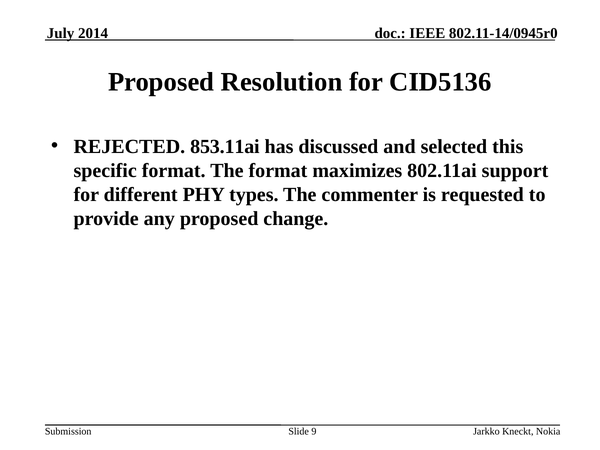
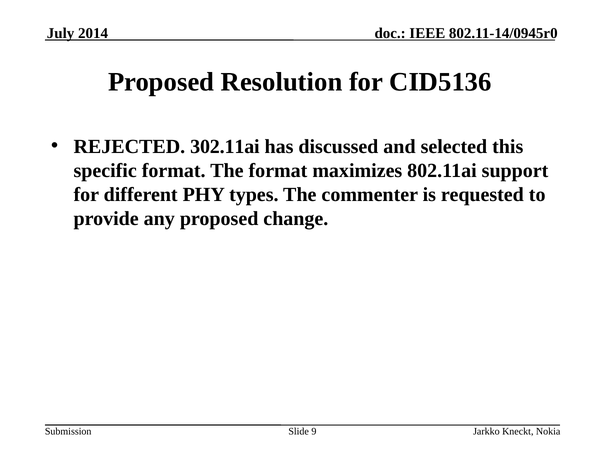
853.11ai: 853.11ai -> 302.11ai (225, 146)
